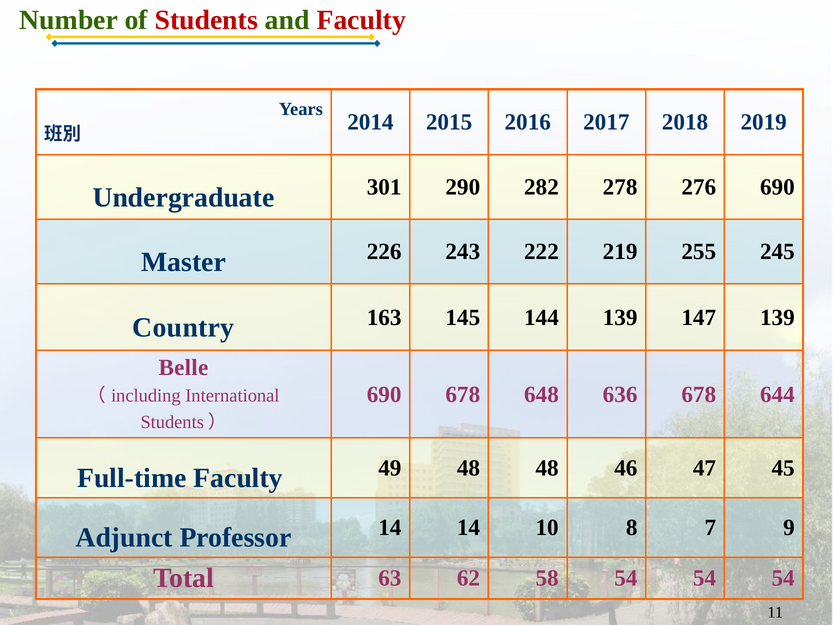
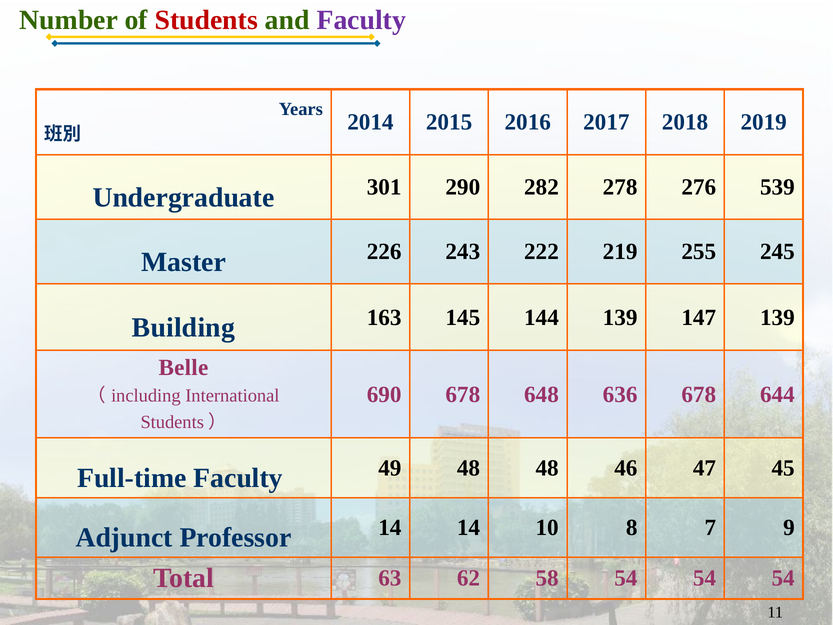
Faculty colour: red -> purple (361, 20)
276 690: 690 -> 539 (777, 187)
Country: Country -> Building (183, 328)
